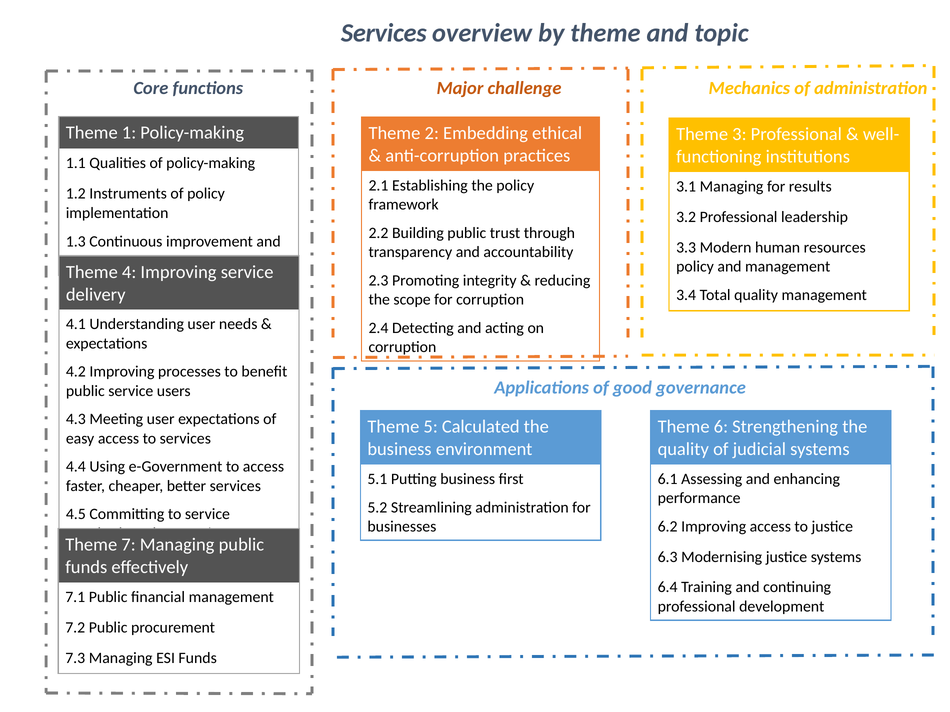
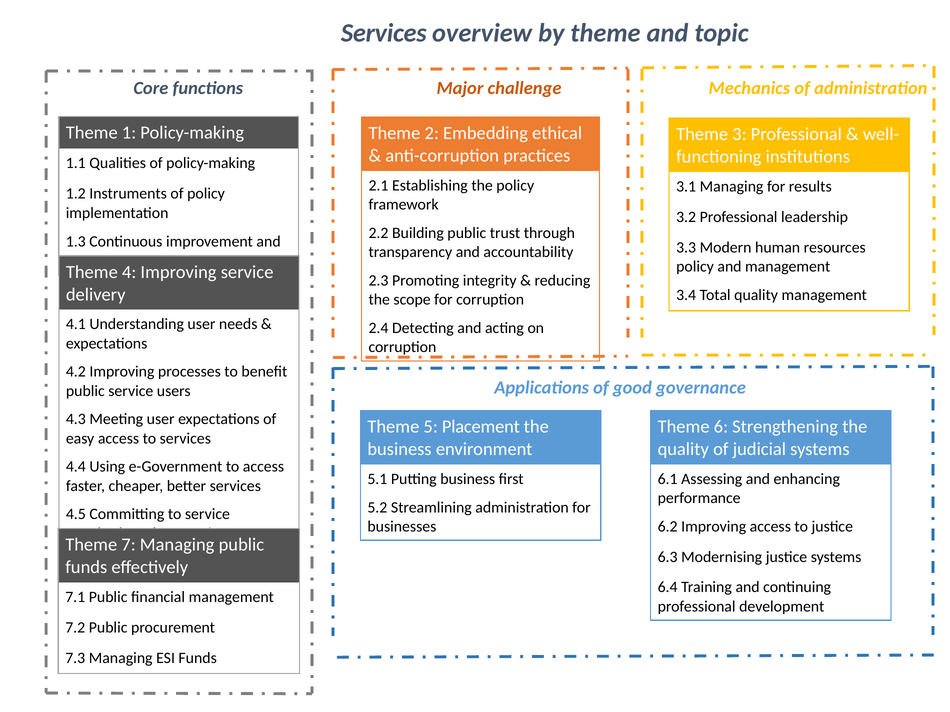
Calculated: Calculated -> Placement (481, 427)
